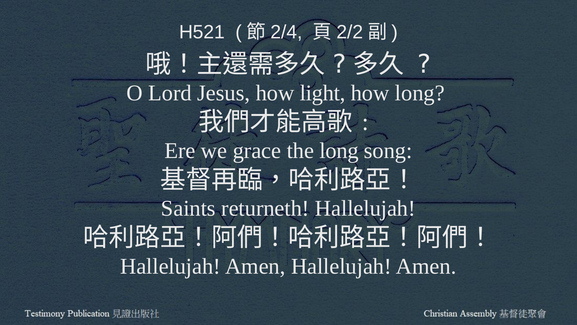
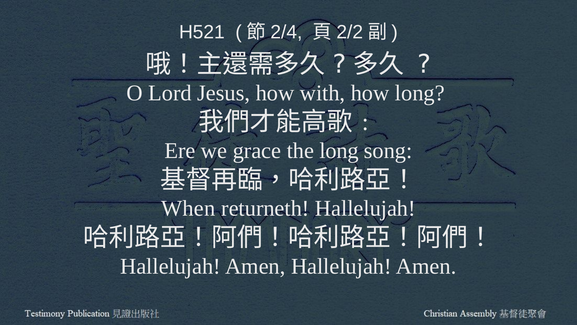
light: light -> with (323, 93)
Saints: Saints -> When (188, 208)
